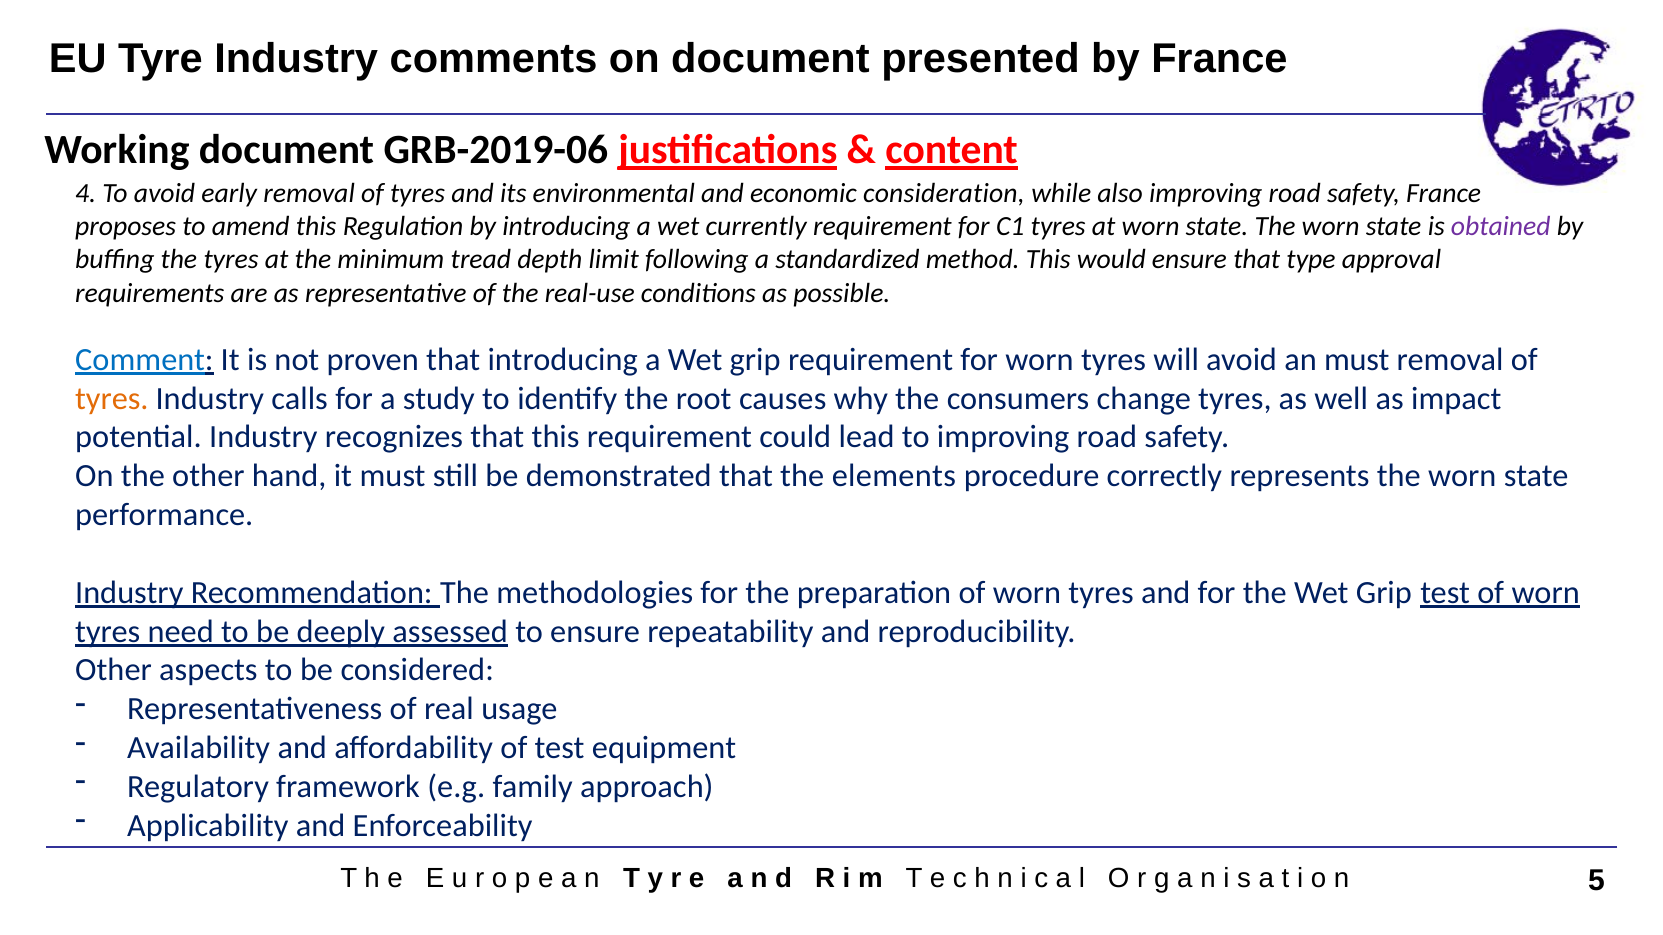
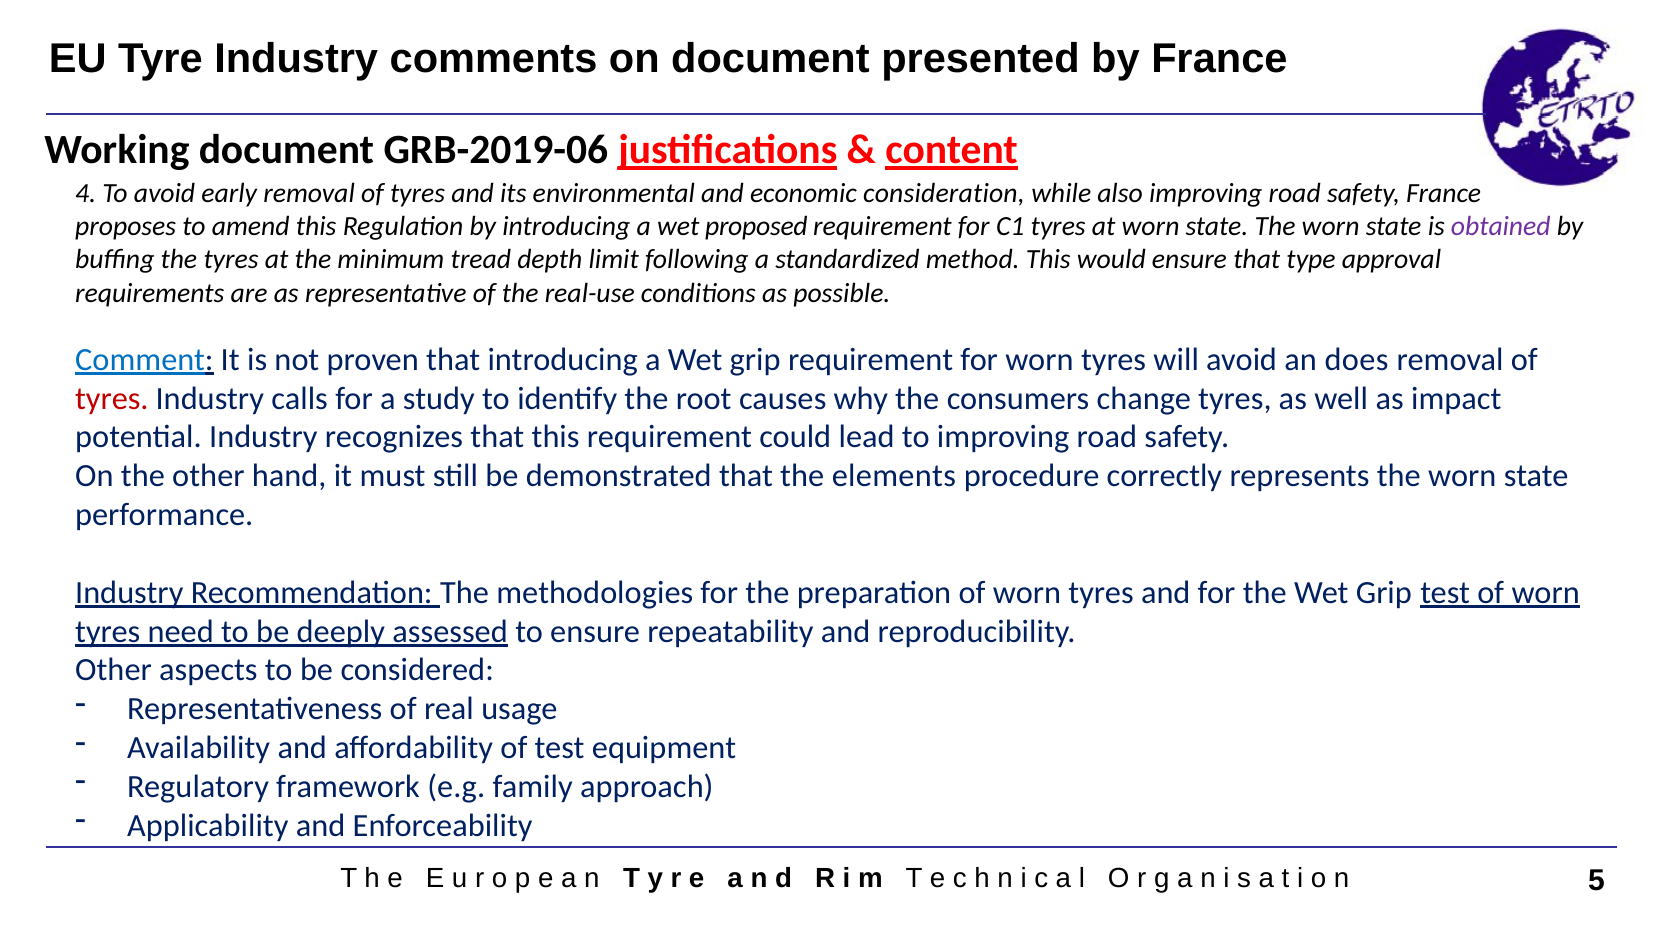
currently: currently -> proposed (756, 226)
an must: must -> does (1357, 360)
tyres colour: orange -> red (112, 399)
